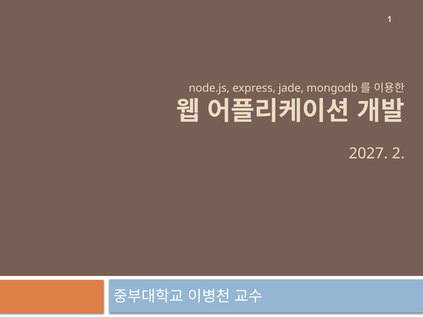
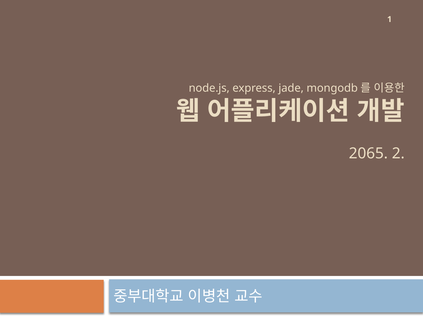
2027: 2027 -> 2065 (368, 154)
